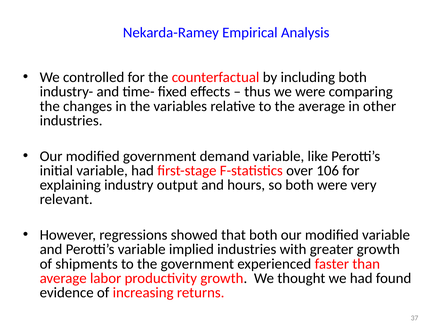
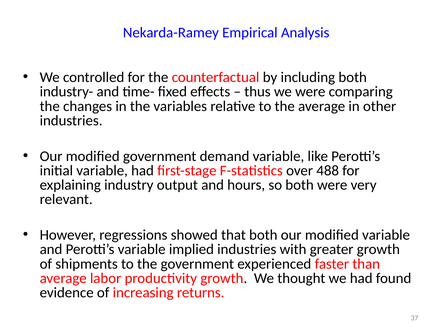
106: 106 -> 488 (328, 171)
